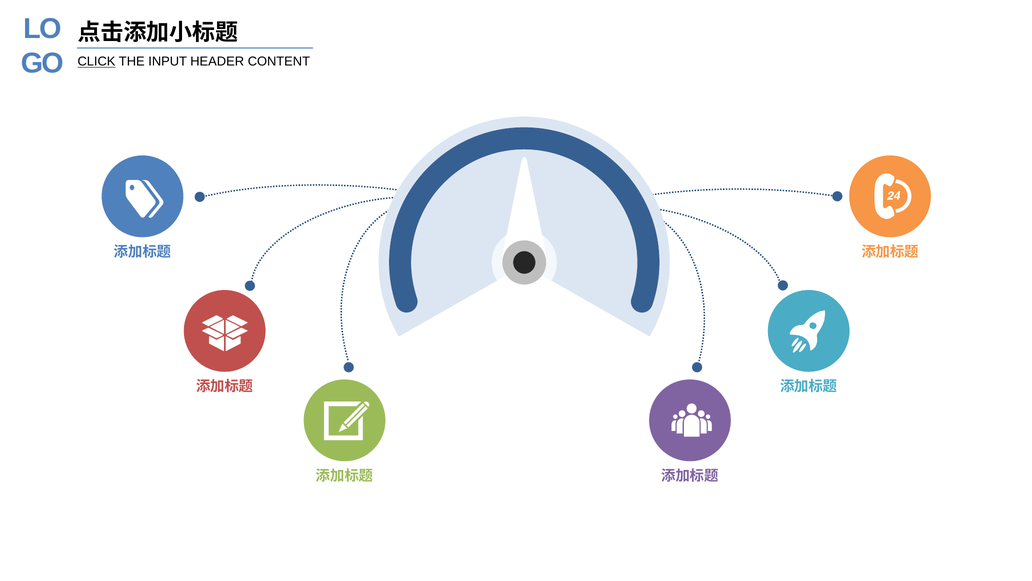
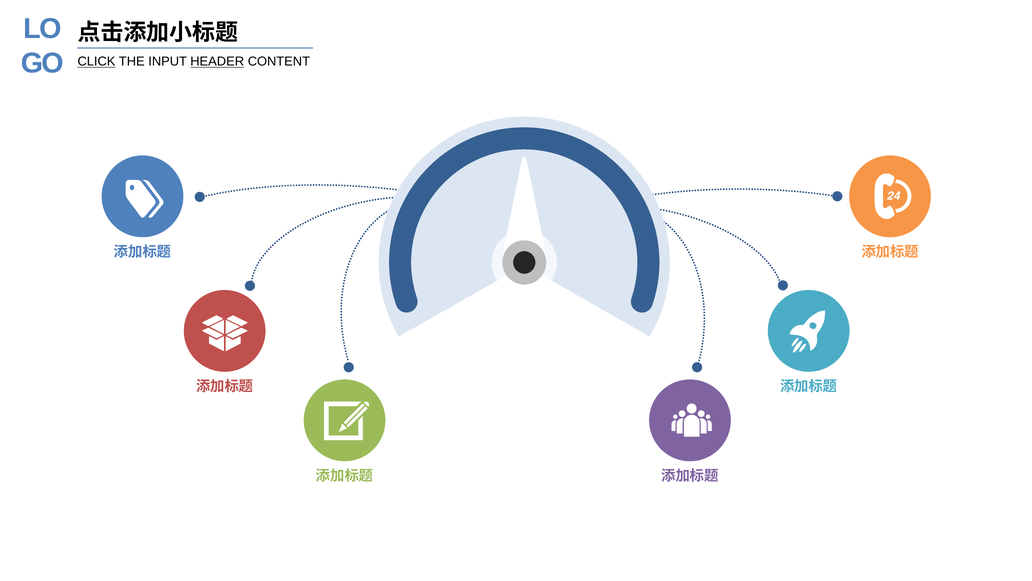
HEADER underline: none -> present (217, 62)
